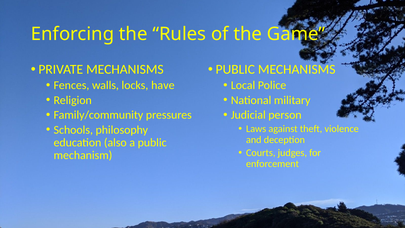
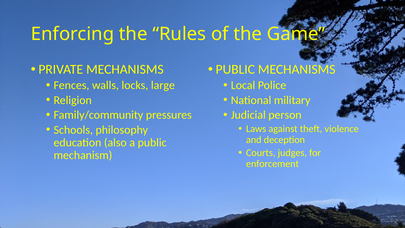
have: have -> large (163, 85)
